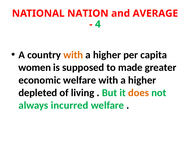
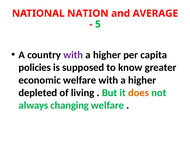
4: 4 -> 5 (98, 24)
with colour: orange -> purple (73, 55)
women: women -> policies (35, 68)
made: made -> know (130, 68)
incurred: incurred -> changing (70, 106)
